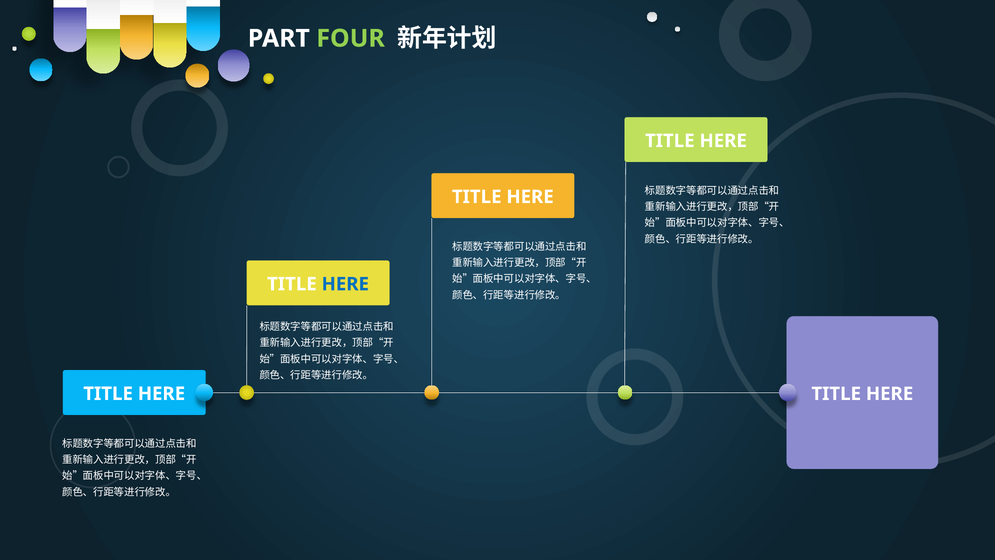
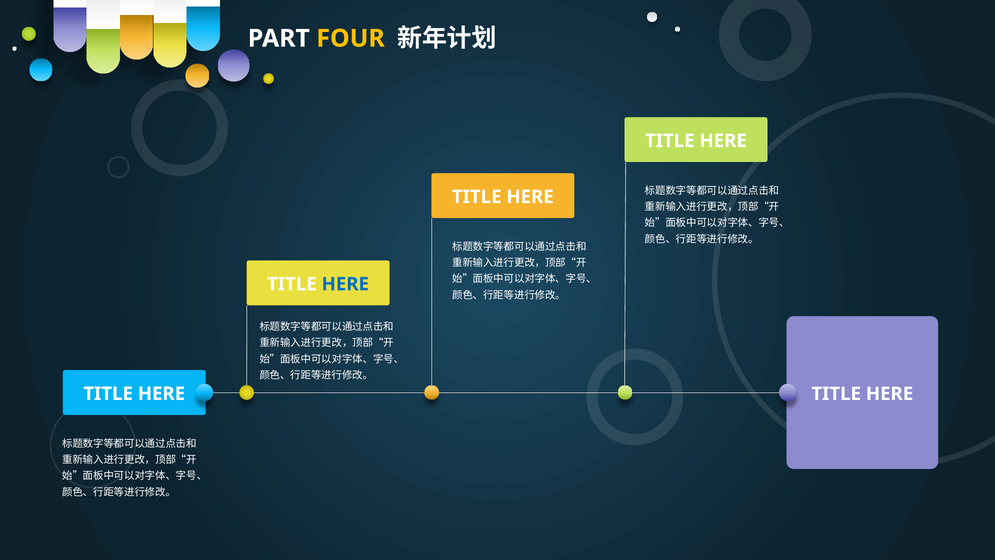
FOUR colour: light green -> yellow (351, 38)
